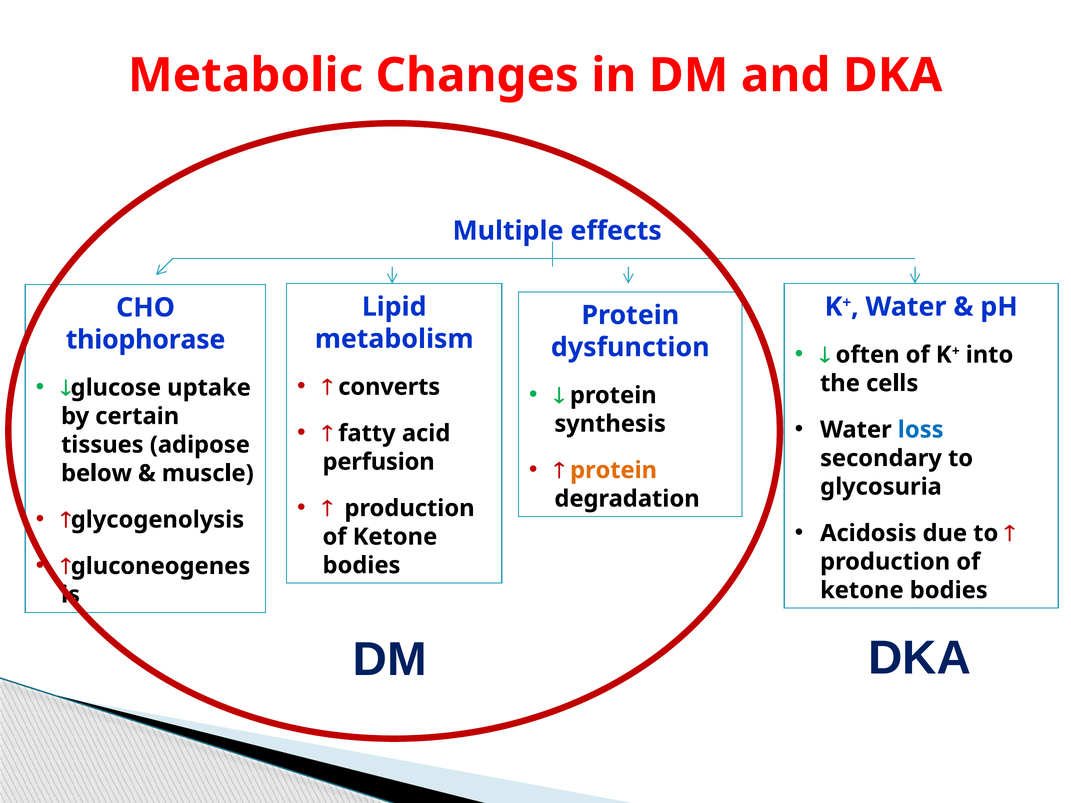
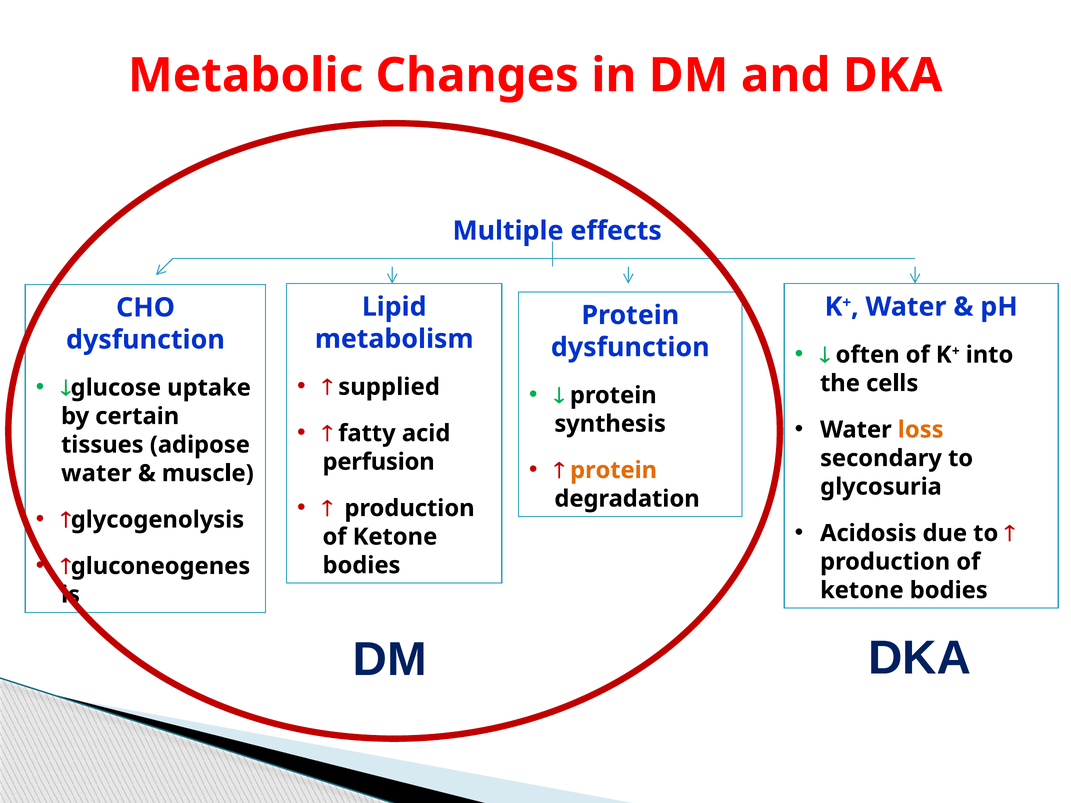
thiophorase: thiophorase -> dysfunction (145, 340)
converts: converts -> supplied (389, 387)
loss colour: blue -> orange (921, 430)
below: below -> water (96, 473)
